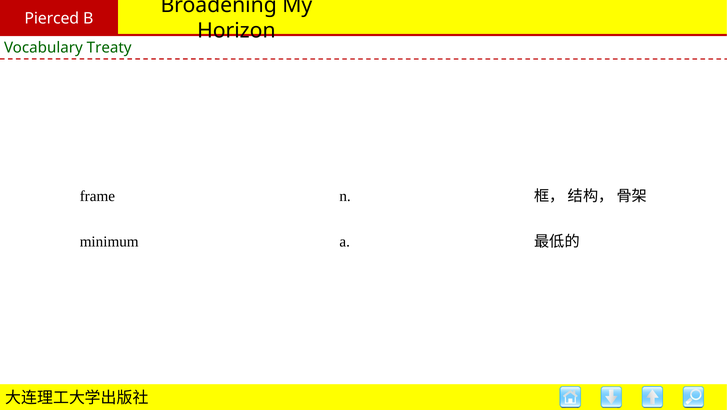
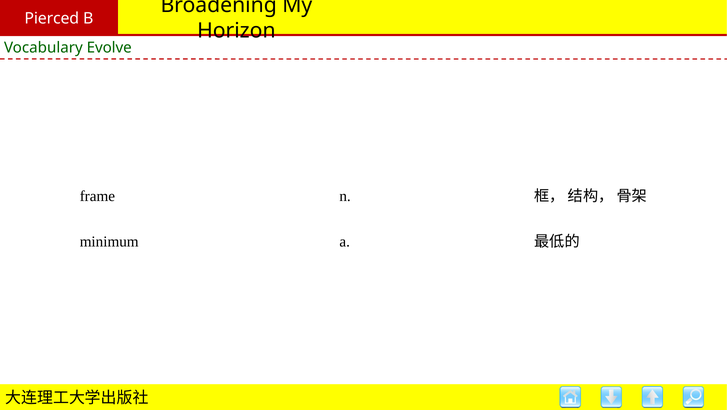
Treaty: Treaty -> Evolve (109, 48)
